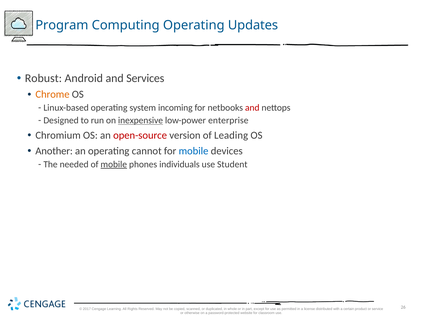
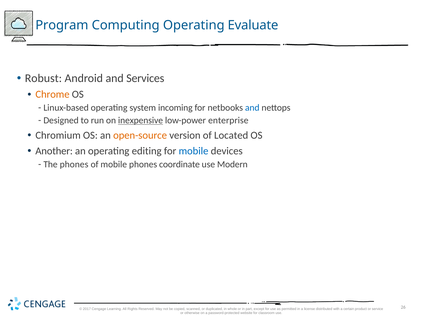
Updates: Updates -> Evaluate (253, 25)
and colour: red -> blue (252, 108)
open-source colour: red -> orange (140, 135)
Leading: Leading -> Located (231, 135)
cannot: cannot -> editing (147, 151)
The needed: needed -> phones (74, 164)
mobile underline: present -> none (114, 164)
individuals: individuals -> coordinate (179, 164)
Student: Student -> Modern (232, 164)
